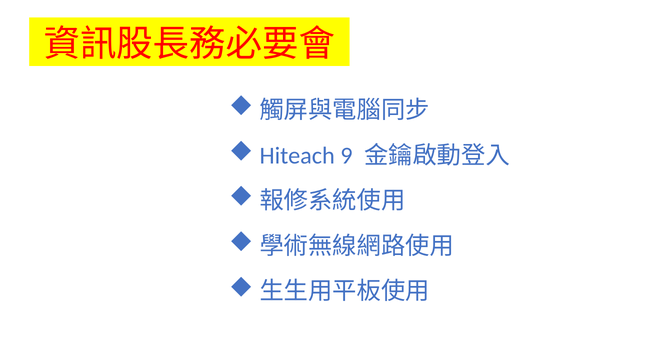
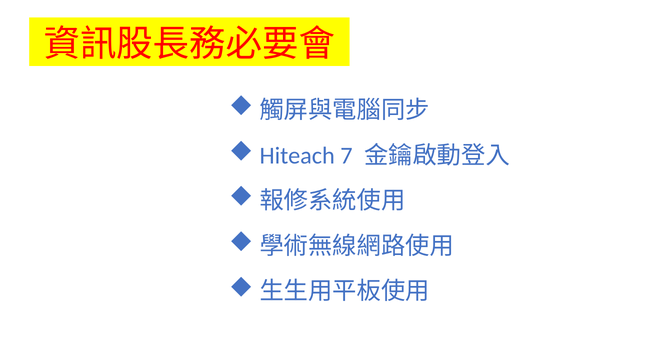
9: 9 -> 7 (346, 156)
